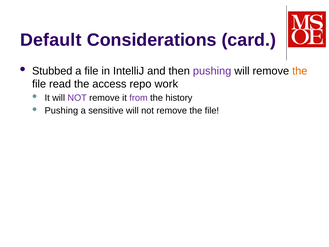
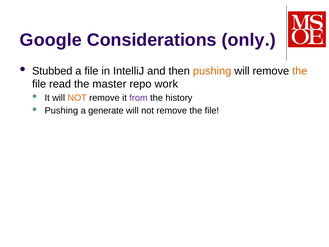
Default: Default -> Google (51, 40)
card: card -> only (249, 40)
pushing colour: purple -> orange (212, 71)
access: access -> master (109, 84)
NOT colour: purple -> orange (77, 98)
sensitive: sensitive -> generate (106, 111)
